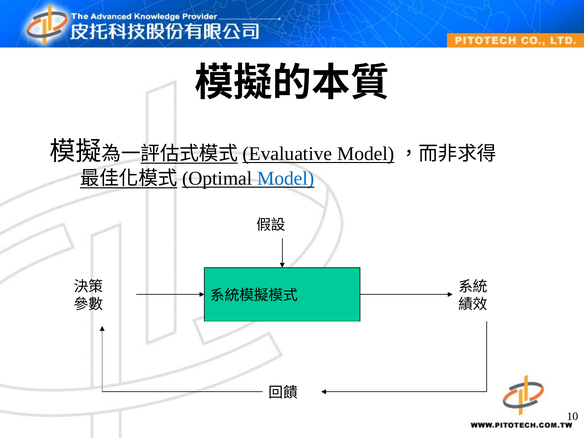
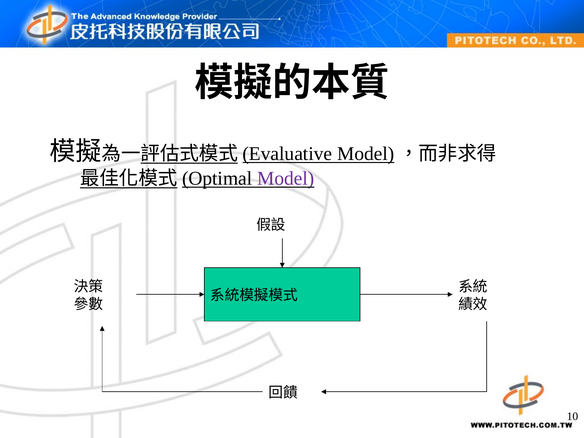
Model colour: blue -> purple (286, 179)
